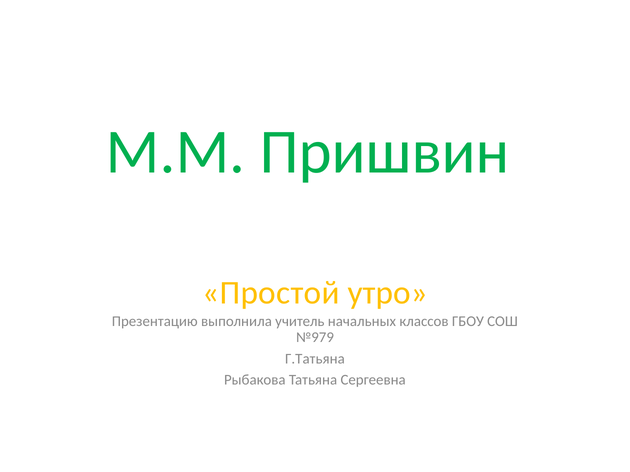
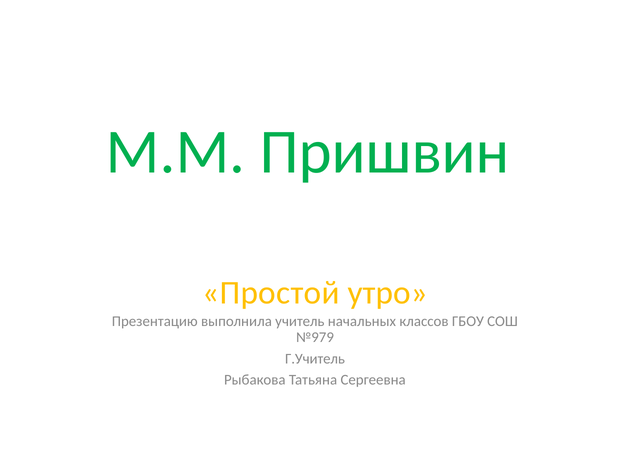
Г.Татьяна: Г.Татьяна -> Г.Учитель (315, 359)
